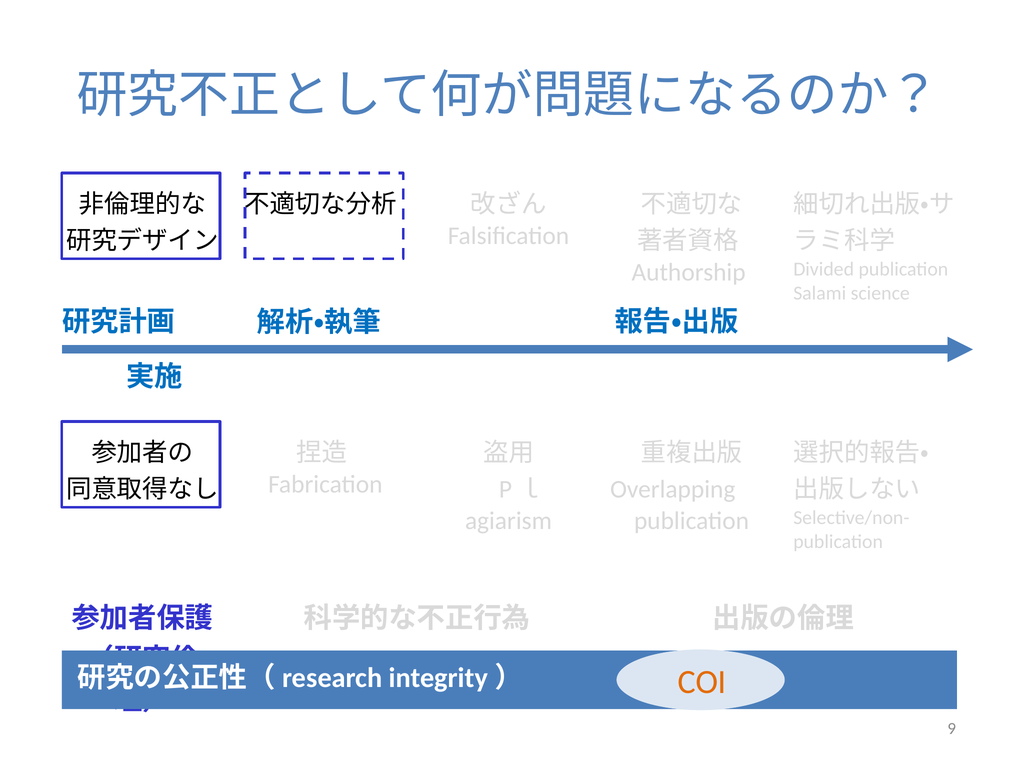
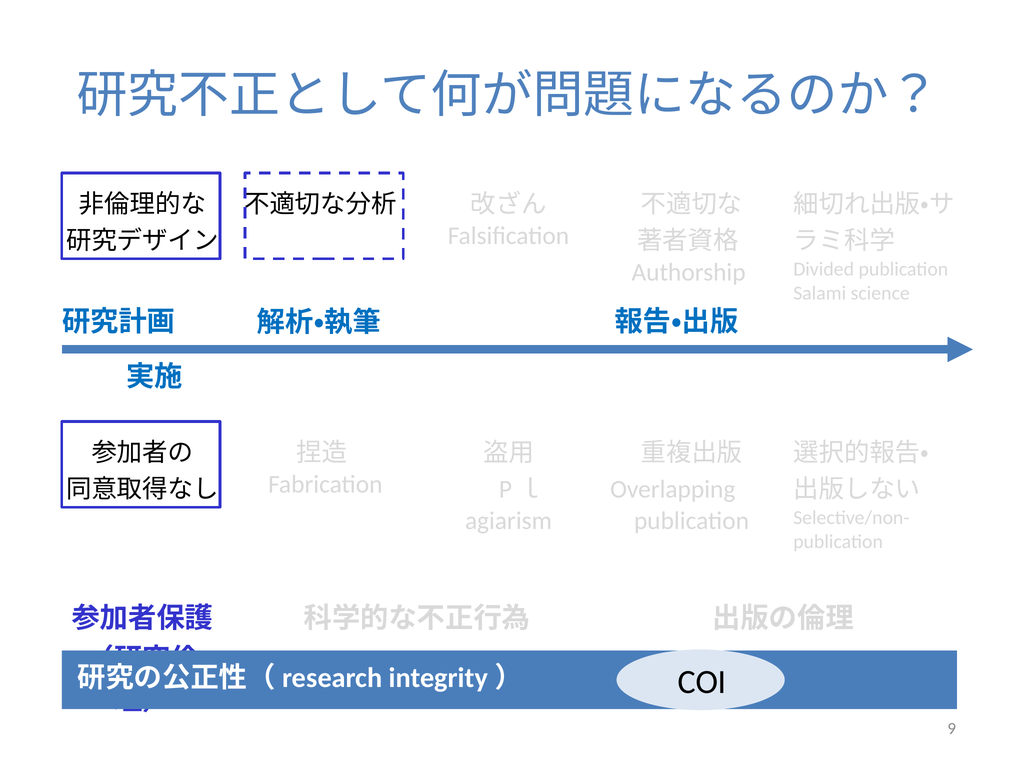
COI colour: orange -> black (702, 682)
